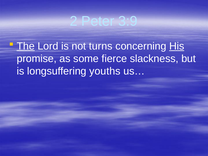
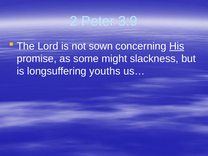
The underline: present -> none (26, 46)
turns: turns -> sown (101, 46)
fierce: fierce -> might (114, 59)
